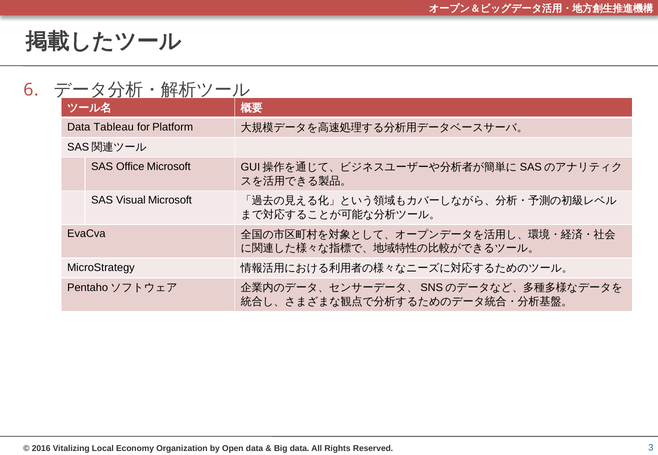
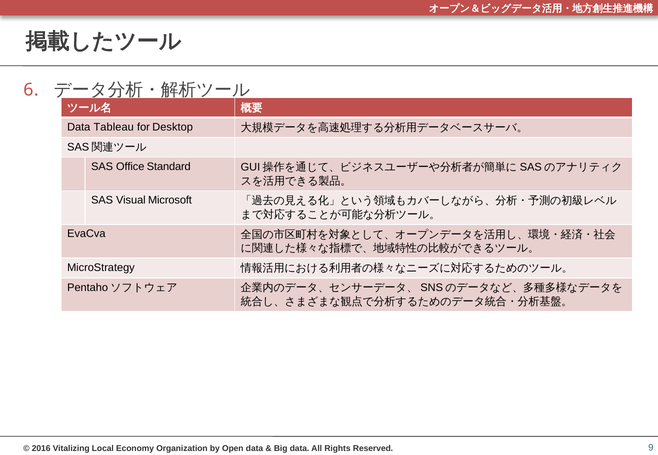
Platform: Platform -> Desktop (173, 127)
Office Microsoft: Microsoft -> Standard (169, 167)
3: 3 -> 9 (651, 448)
